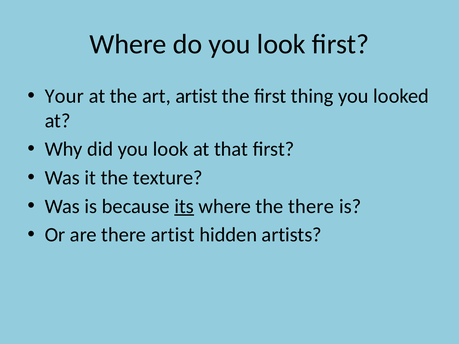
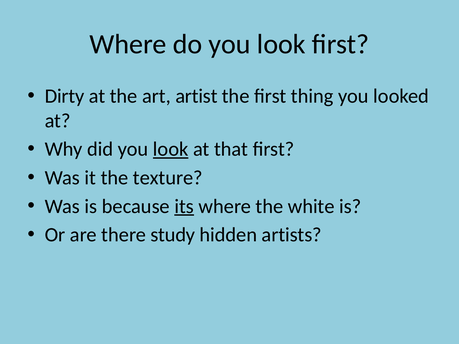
Your: Your -> Dirty (65, 96)
look underline: none -> present (171, 149)
the there: there -> white (311, 206)
there artist: artist -> study (173, 235)
